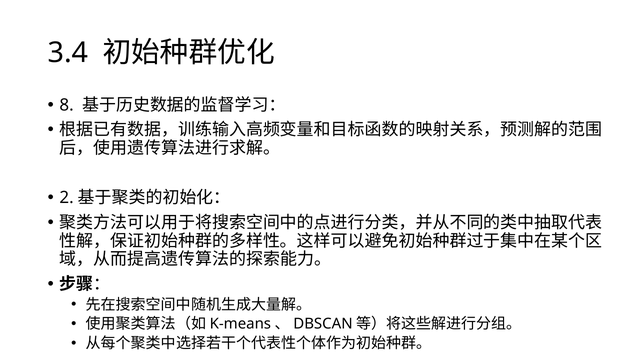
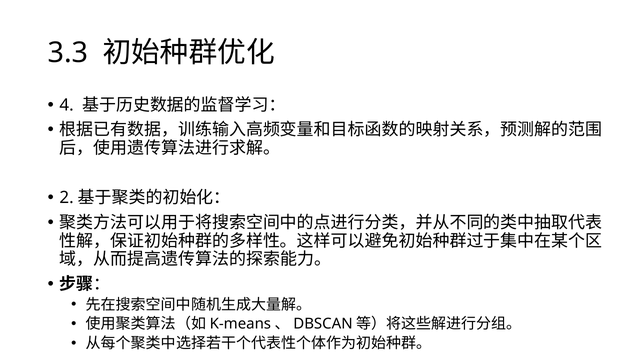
3.4: 3.4 -> 3.3 (68, 53)
8: 8 -> 4 (67, 105)
